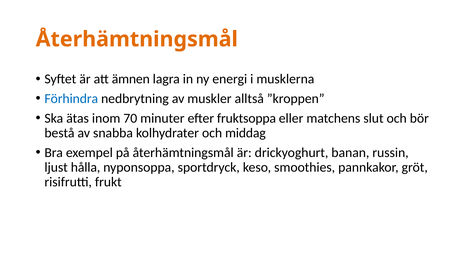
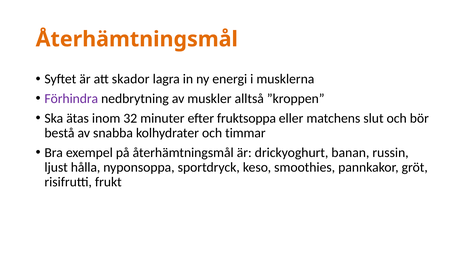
ämnen: ämnen -> skador (131, 79)
Förhindra colour: blue -> purple (71, 99)
70: 70 -> 32 (130, 118)
middag: middag -> timmar (245, 133)
